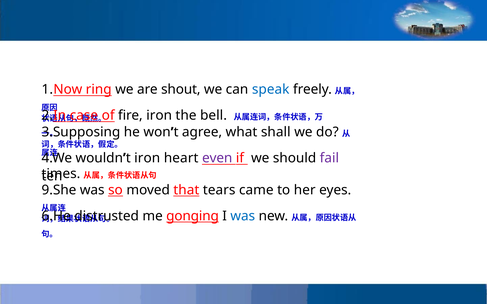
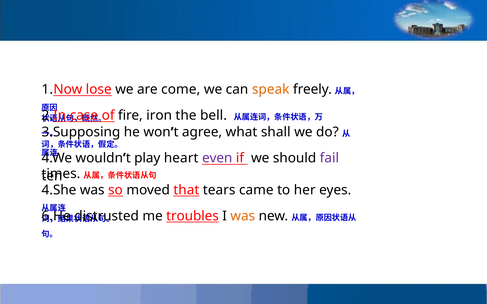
ring: ring -> lose (99, 90)
shout: shout -> come (181, 90)
speak colour: blue -> orange (271, 90)
iron: iron -> play (147, 158)
9.She: 9.She -> 4.She (59, 190)
gonging: gonging -> troubles (192, 216)
was colour: blue -> orange (243, 216)
